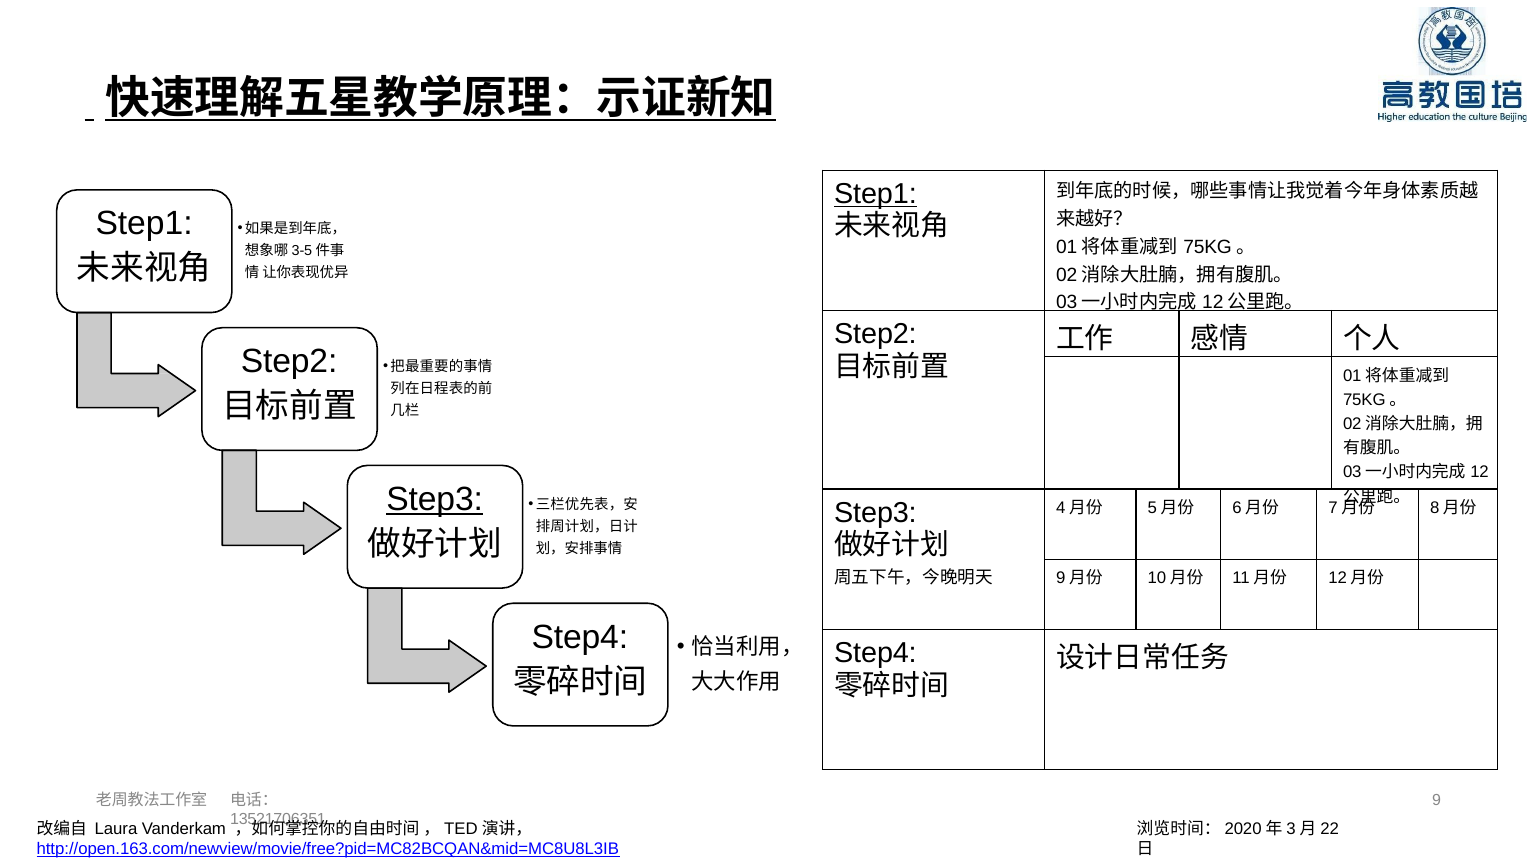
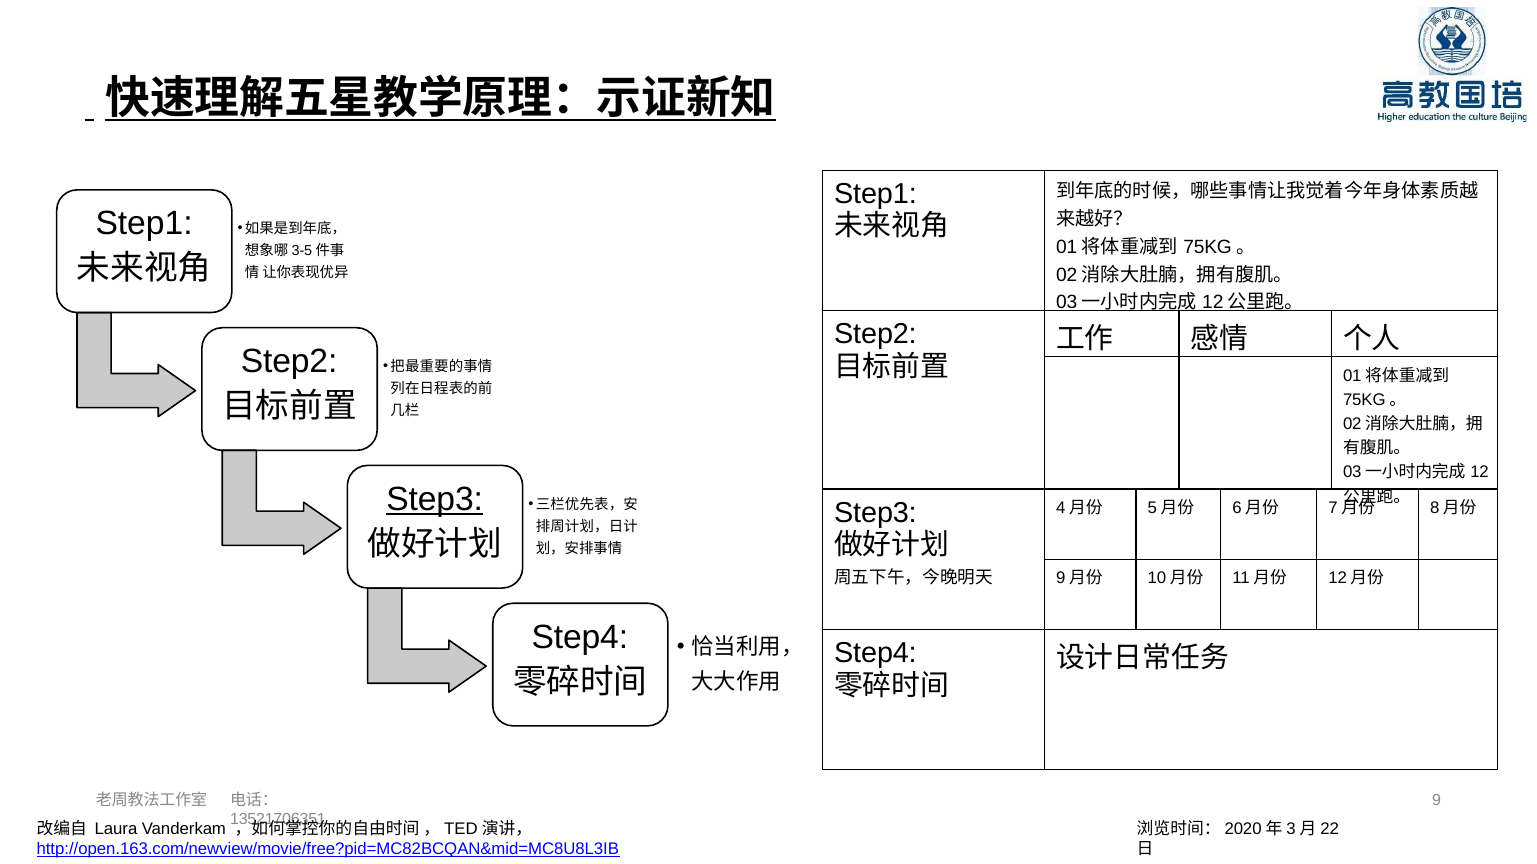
Step1 underline: present -> none (875, 194)
